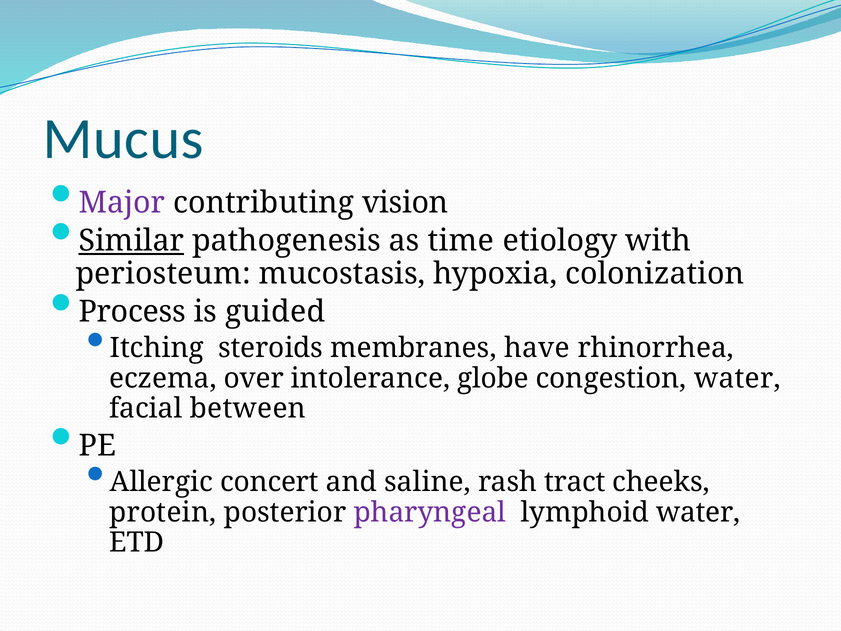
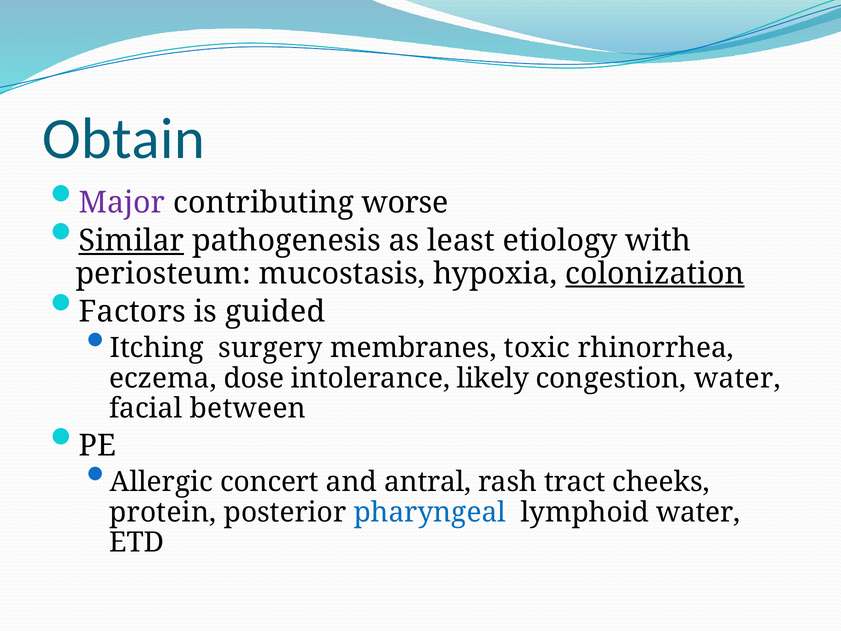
Mucus: Mucus -> Obtain (123, 139)
vision: vision -> worse (405, 202)
time: time -> least (461, 241)
colonization underline: none -> present (655, 273)
Process: Process -> Factors (132, 312)
steroids: steroids -> surgery (270, 348)
have: have -> toxic (537, 348)
over: over -> dose (254, 378)
globe: globe -> likely (493, 378)
saline: saline -> antral (428, 482)
pharyngeal colour: purple -> blue (430, 512)
